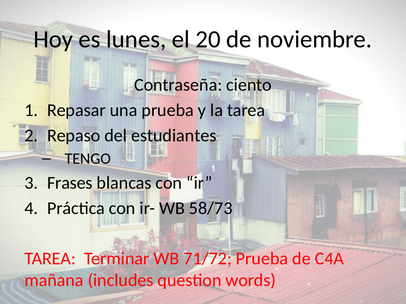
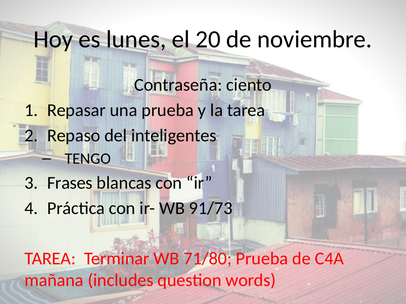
estudiantes: estudiantes -> inteligentes (174, 136)
58/73: 58/73 -> 91/73 (211, 208)
71/72: 71/72 -> 71/80 (208, 259)
